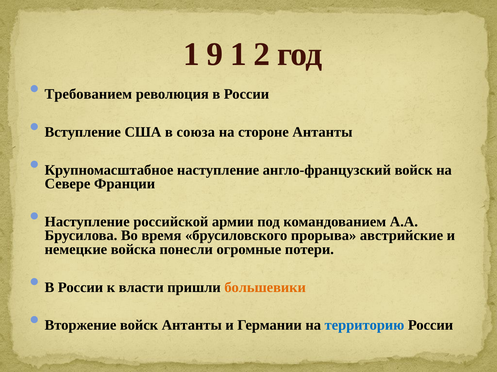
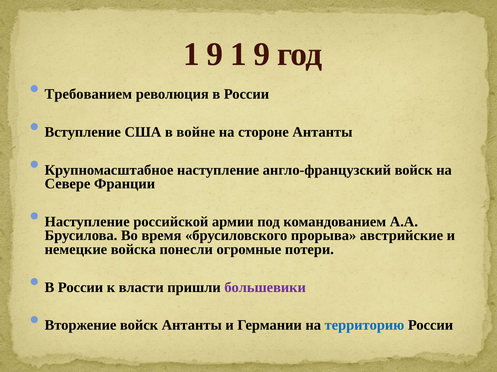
9 1 2: 2 -> 9 (262, 55)
союза: союза -> войне (196, 132)
большевики colour: orange -> purple (265, 288)
